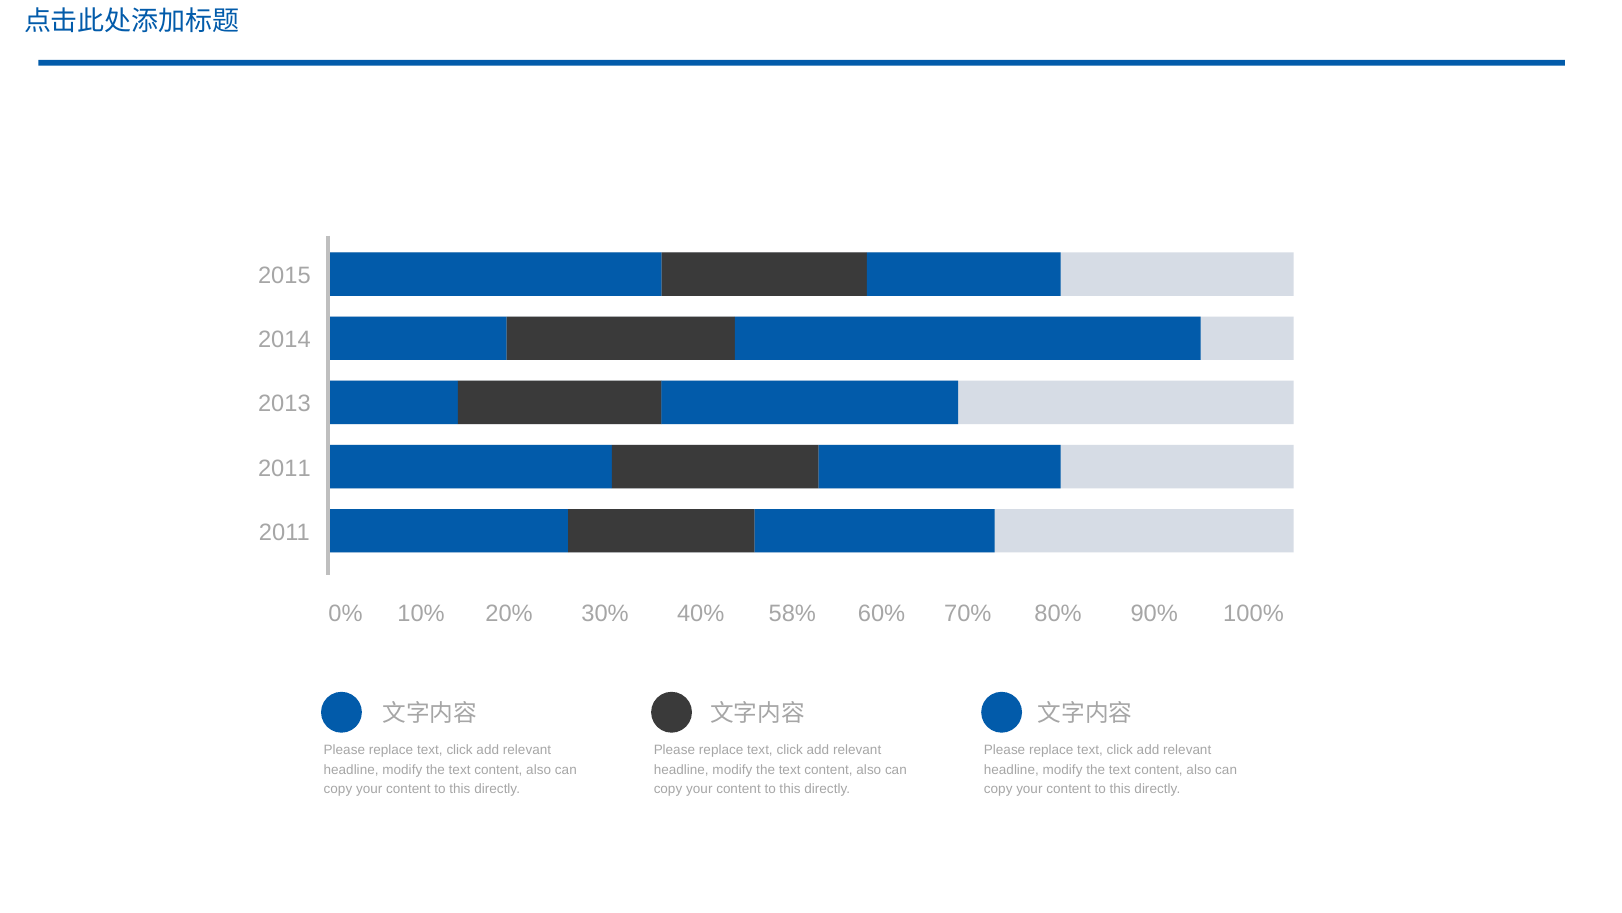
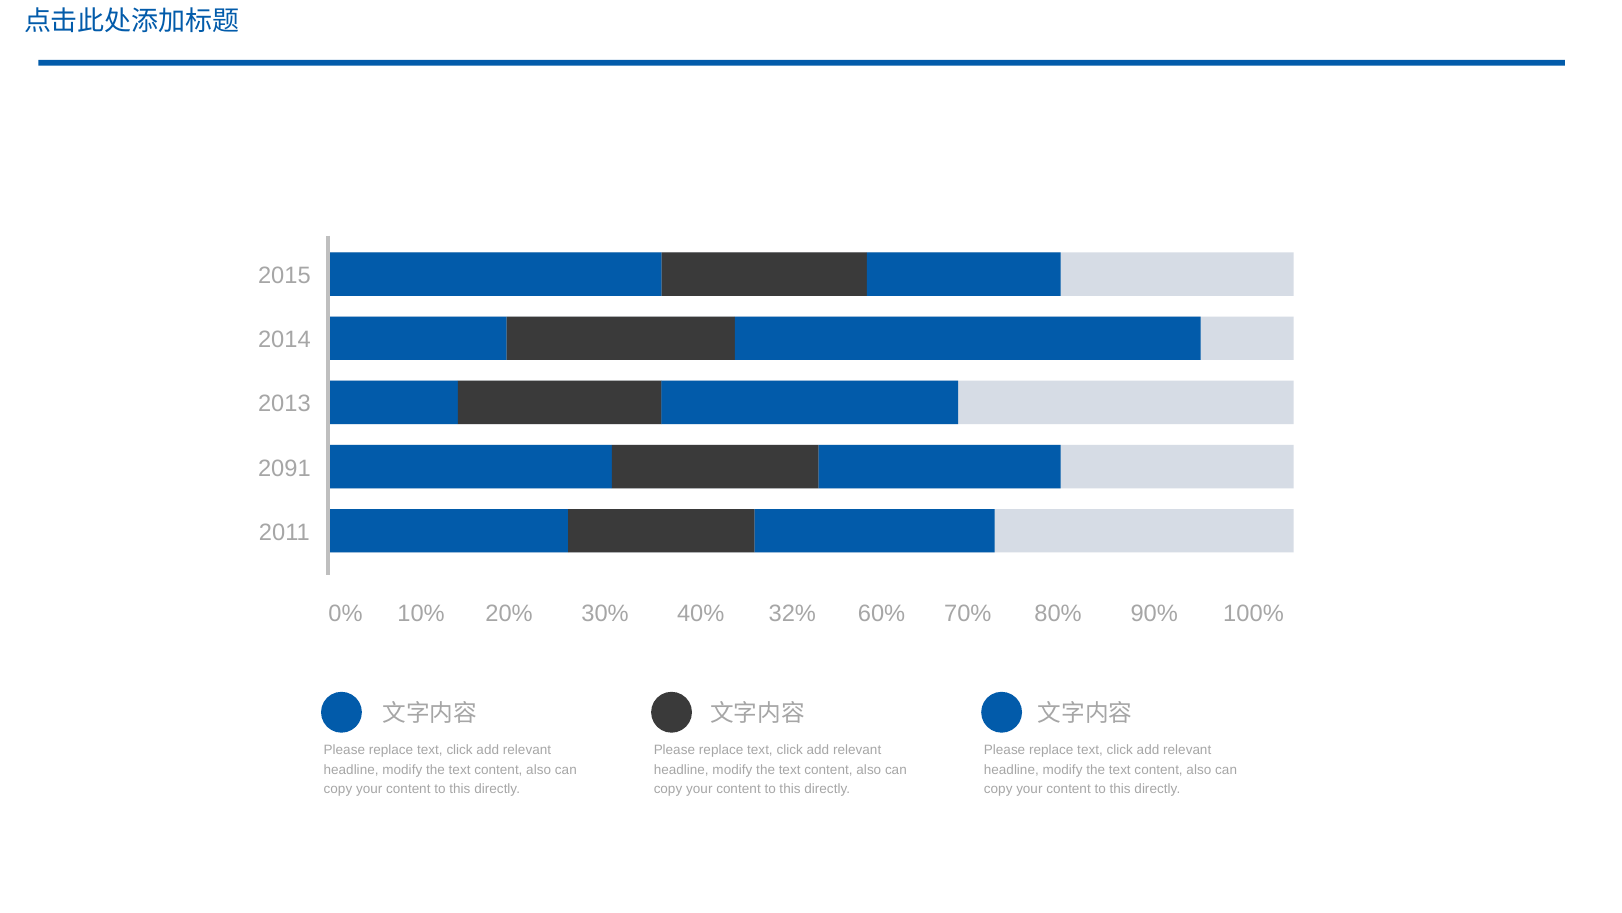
2011: 2011 -> 2091 (284, 468)
58%: 58% -> 32% (792, 613)
